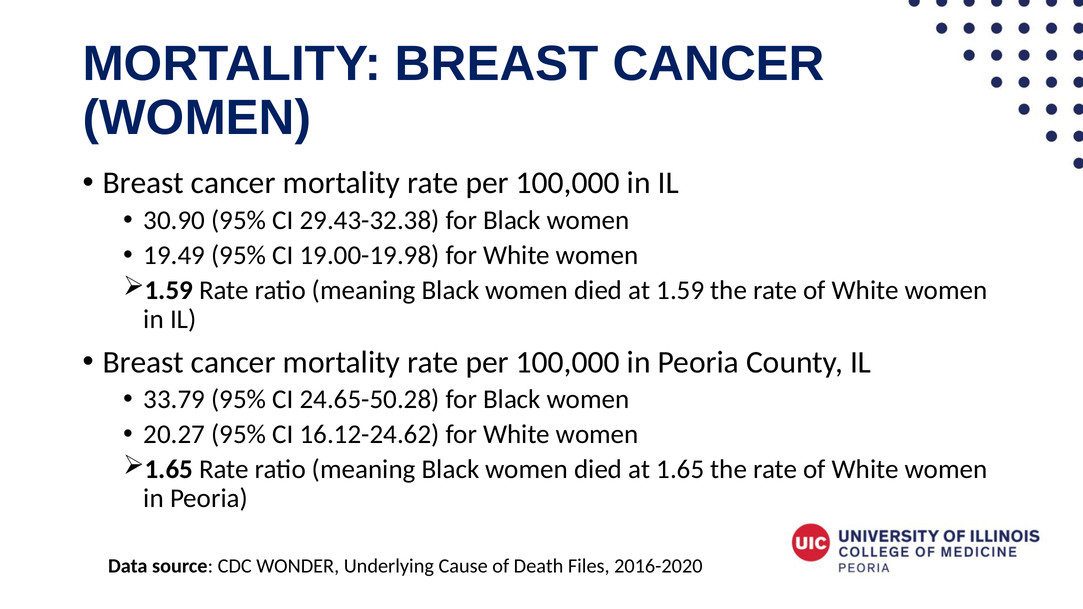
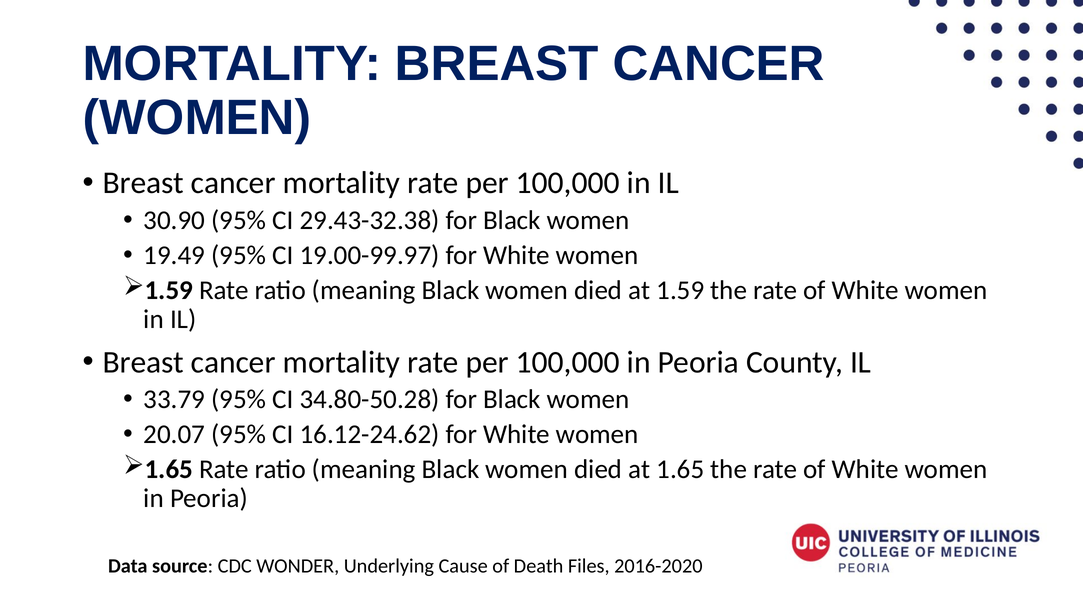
19.00-19.98: 19.00-19.98 -> 19.00-99.97 (370, 255)
24.65-50.28: 24.65-50.28 -> 34.80-50.28 (370, 400)
20.27: 20.27 -> 20.07 (174, 435)
